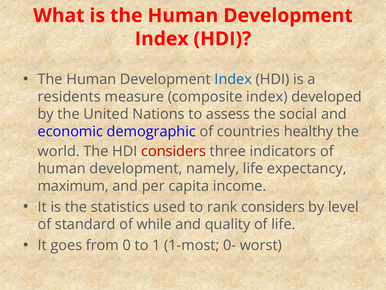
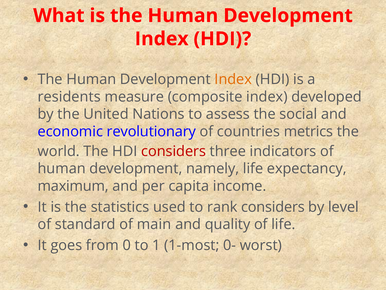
Index colour: blue -> orange (233, 79)
demographic: demographic -> revolutionary (151, 131)
healthy: healthy -> metrics (308, 131)
while: while -> main (154, 224)
